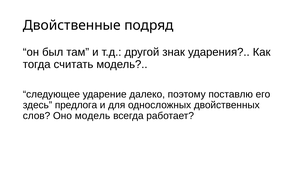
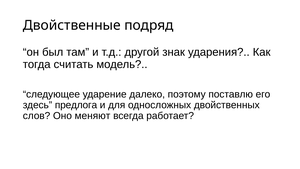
Оно модель: модель -> меняют (93, 116)
